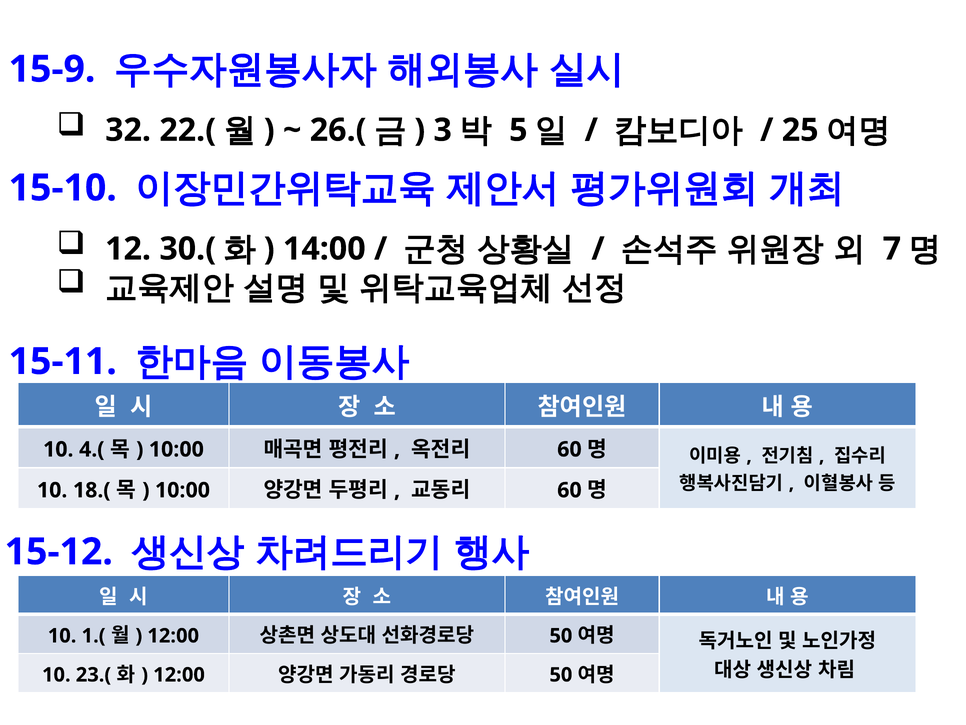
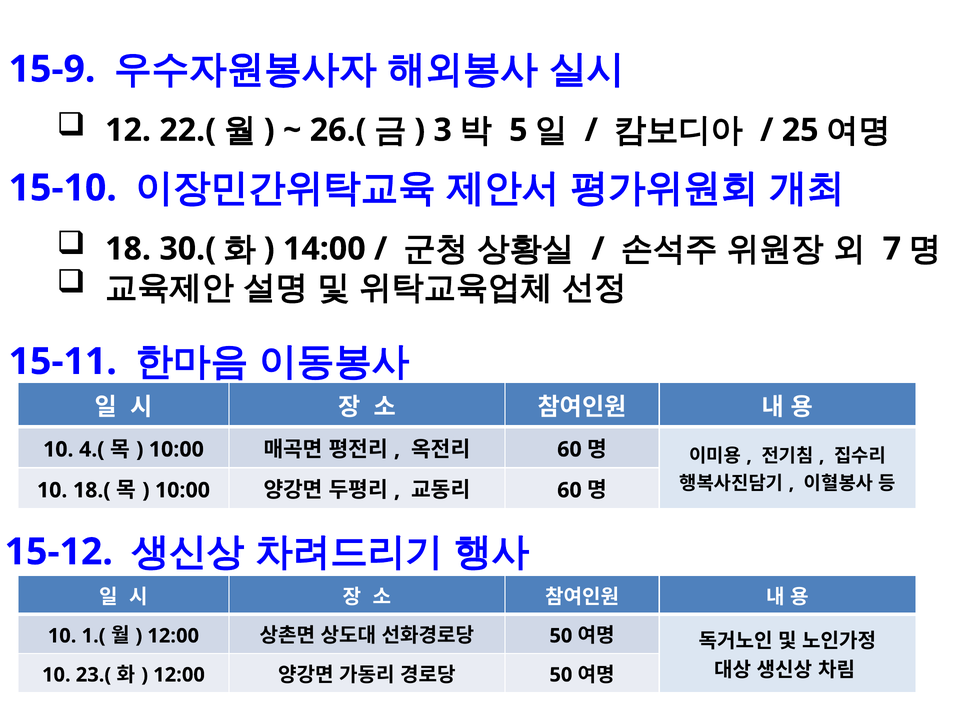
32: 32 -> 12 (128, 130)
12: 12 -> 18 (128, 249)
